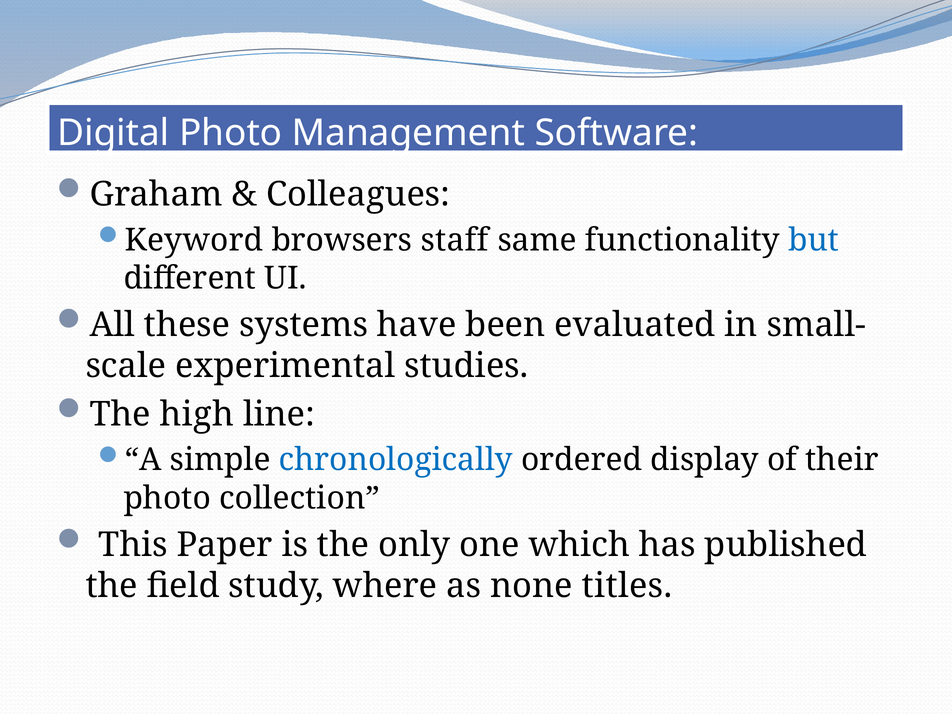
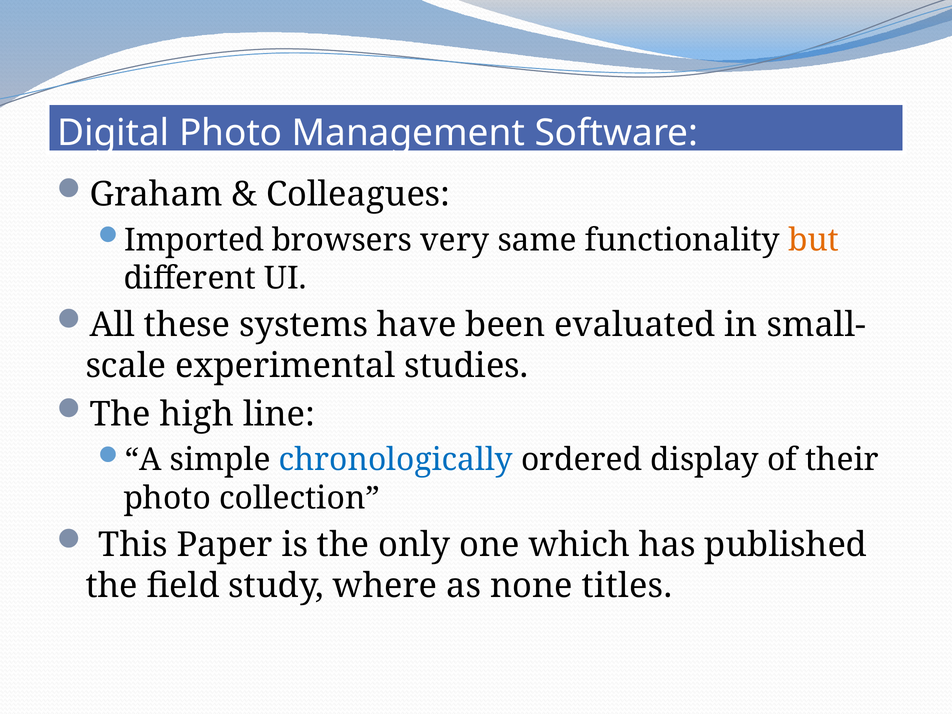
Keyword: Keyword -> Imported (194, 240)
staff: staff -> very (455, 240)
but colour: blue -> orange (813, 240)
